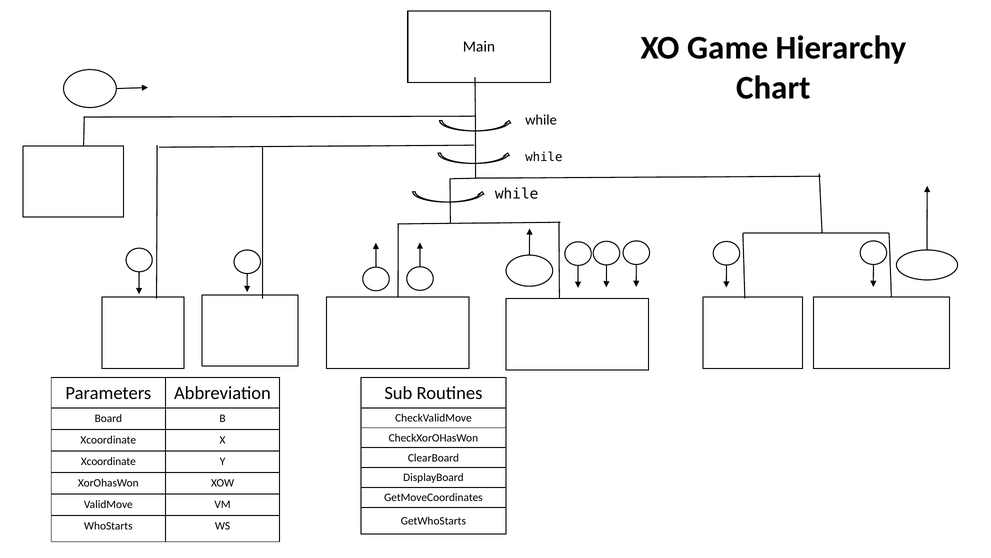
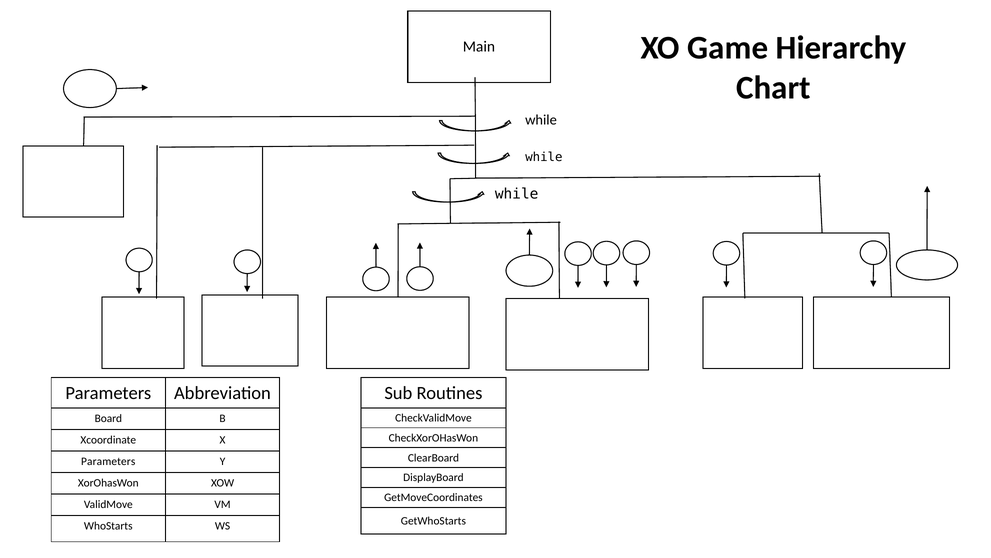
Xcoordinate: Xcoordinate -> Parameters (108, 461)
